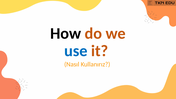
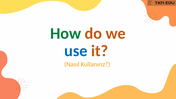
How colour: black -> green (66, 33)
